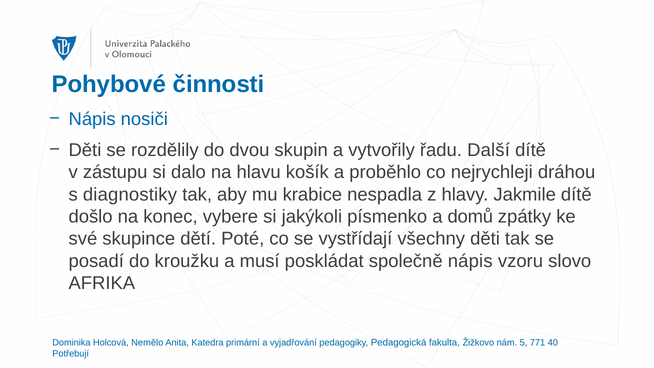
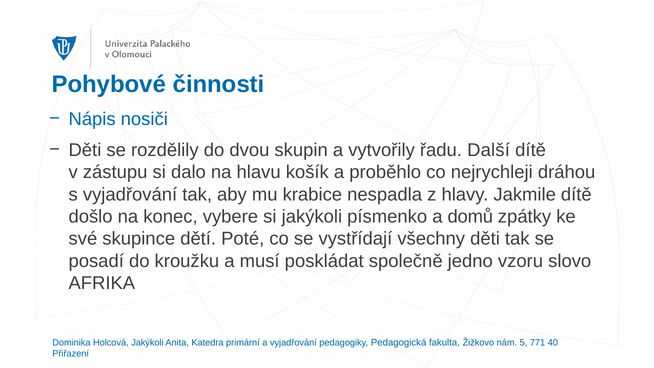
s diagnostiky: diagnostiky -> vyjadřování (130, 194)
společně nápis: nápis -> jedno (470, 261)
Holcová Nemělo: Nemělo -> Jakýkoli (147, 343)
Potřebují: Potřebují -> Přiřazení (71, 354)
